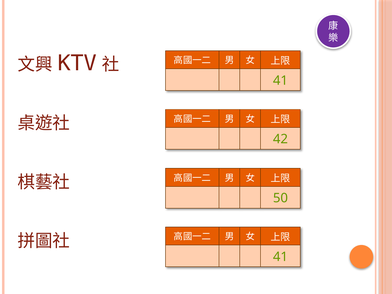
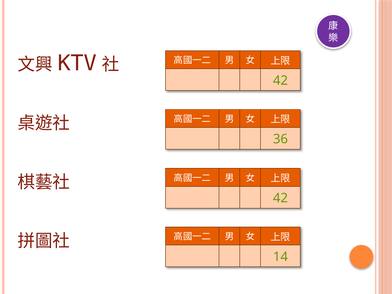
41: 41 -> 42 (280, 80)
42: 42 -> 36 (280, 139)
50: 50 -> 42 (280, 198)
41: 41 -> 14 (280, 257)
